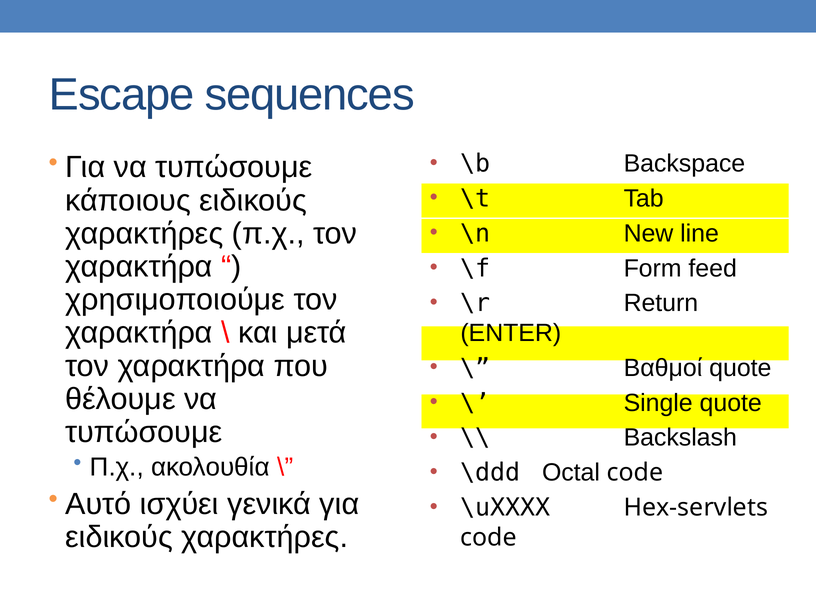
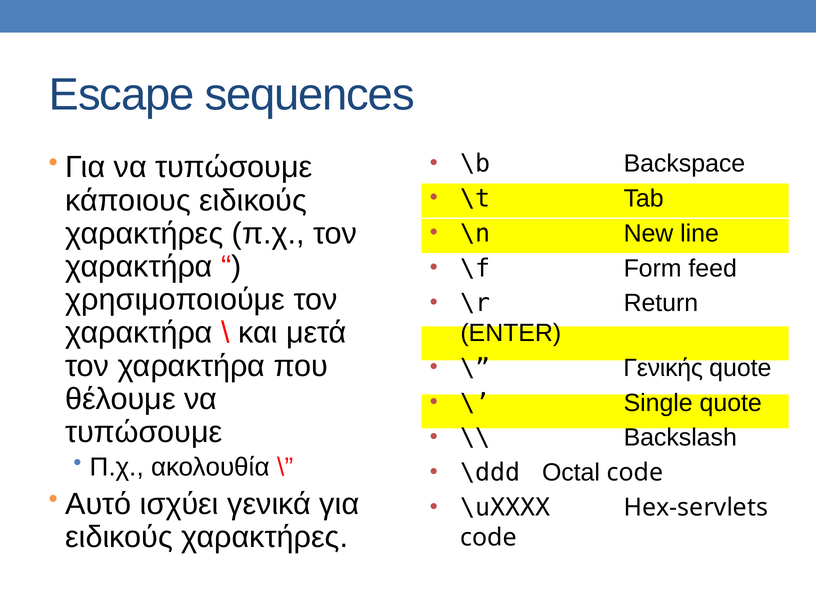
Βαθμοί: Βαθμοί -> Γενικής (663, 368)
